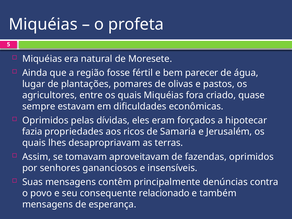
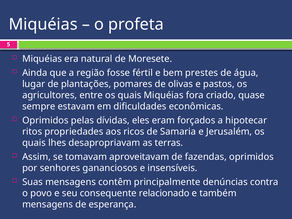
parecer: parecer -> prestes (202, 73)
fazia: fazia -> ritos (32, 132)
